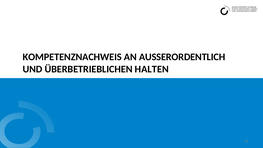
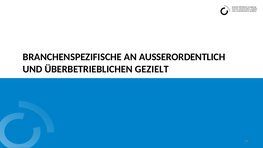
KOMPETENZNACHWEIS: KOMPETENZNACHWEIS -> BRANCHENSPEZIFISCHE (72, 57)
HALTEN: HALTEN -> GEZIELT (152, 69)
